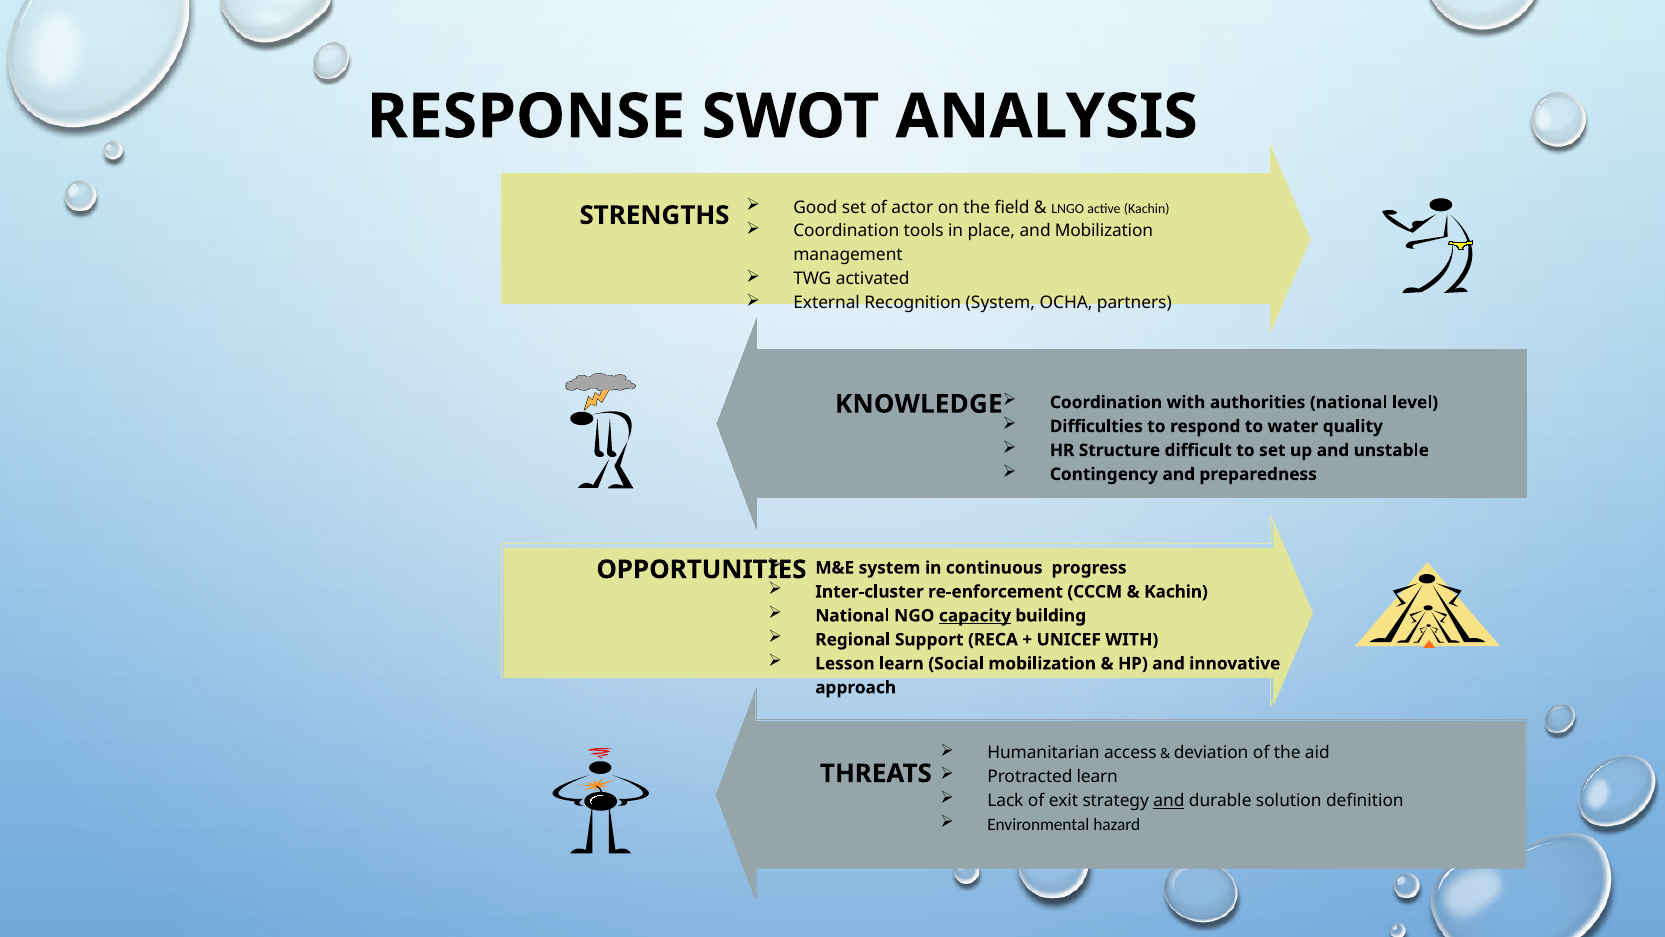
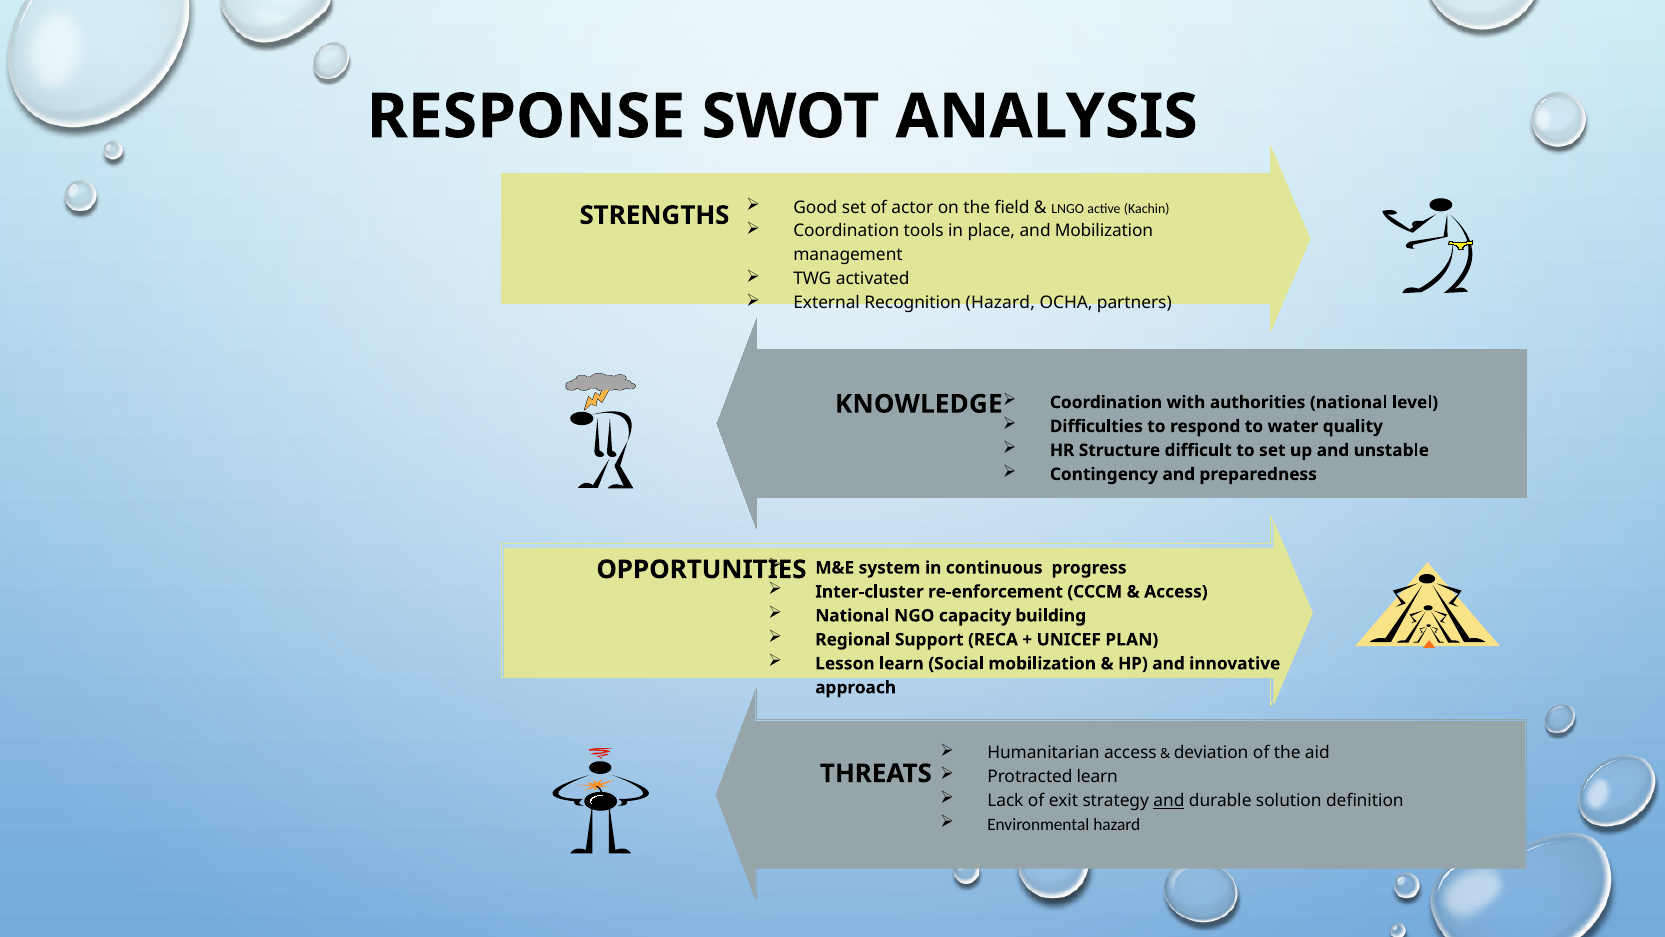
Recognition System: System -> Hazard (1000, 303)
Kachin: Kachin -> Access (1176, 592)
capacity underline: present -> none (975, 615)
UNICEF WITH: WITH -> PLAN (1132, 639)
